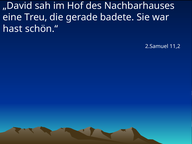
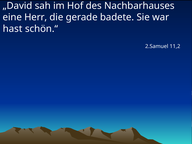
Treu: Treu -> Herr (36, 17)
